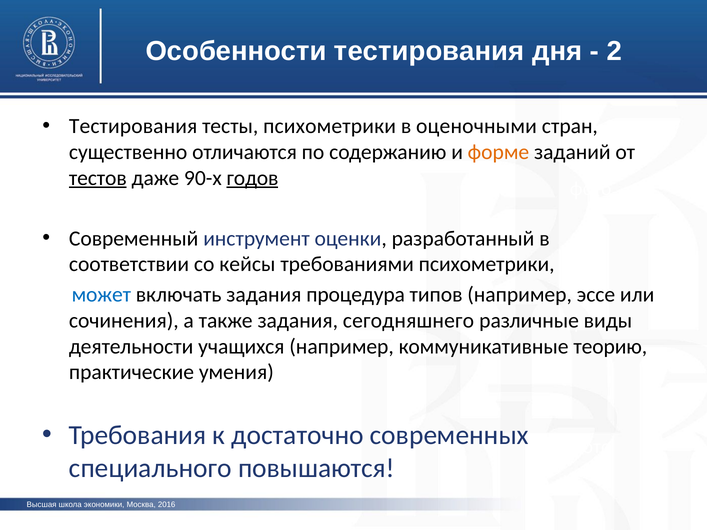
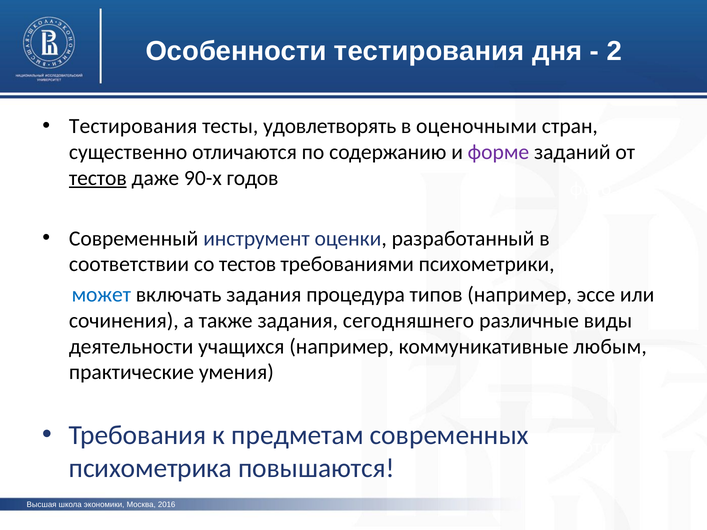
тесты психометрики: психометрики -> удовлетворять (330, 126)
форме colour: orange -> purple (498, 152)
годов underline: present -> none (252, 178)
со кейсы: кейсы -> тестов (248, 264)
теорию: теорию -> любым (610, 347)
достаточно: достаточно -> предметам (298, 435)
специального: специального -> психометрика (151, 468)
